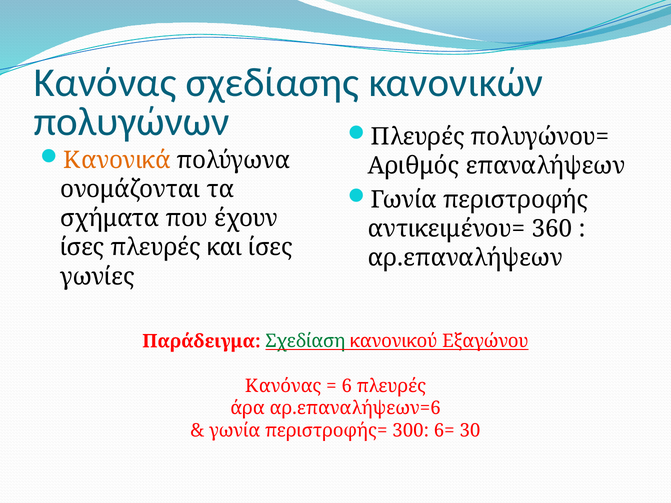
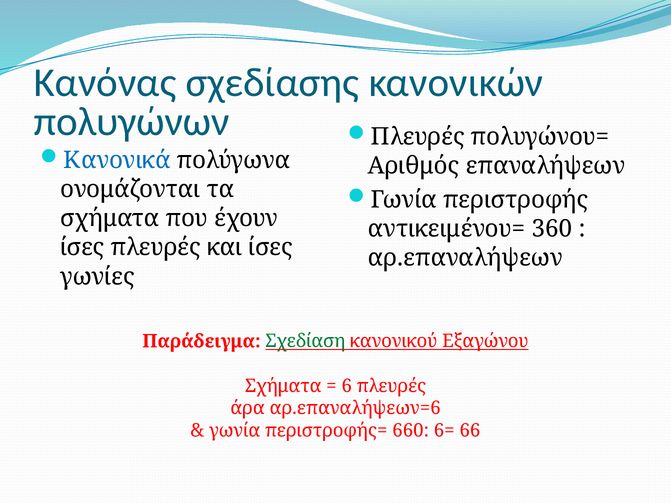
Κανονικά colour: orange -> blue (117, 160)
Κανόνας: Κανόνας -> Σχήματα (283, 386)
300: 300 -> 660 (411, 431)
30: 30 -> 66 (470, 431)
